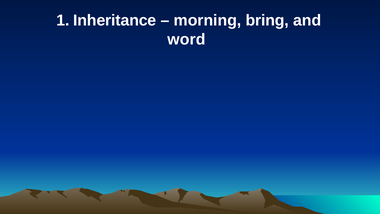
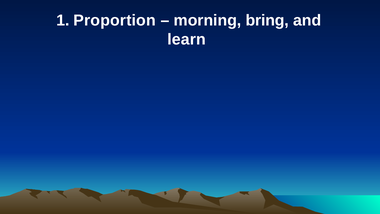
Inheritance: Inheritance -> Proportion (115, 20)
word: word -> learn (187, 39)
